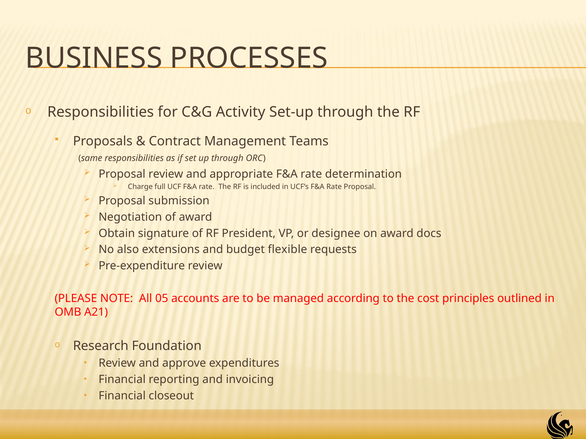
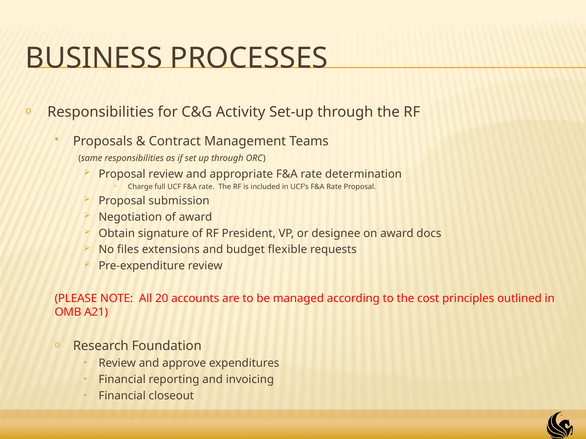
also: also -> files (128, 250)
05: 05 -> 20 (162, 299)
